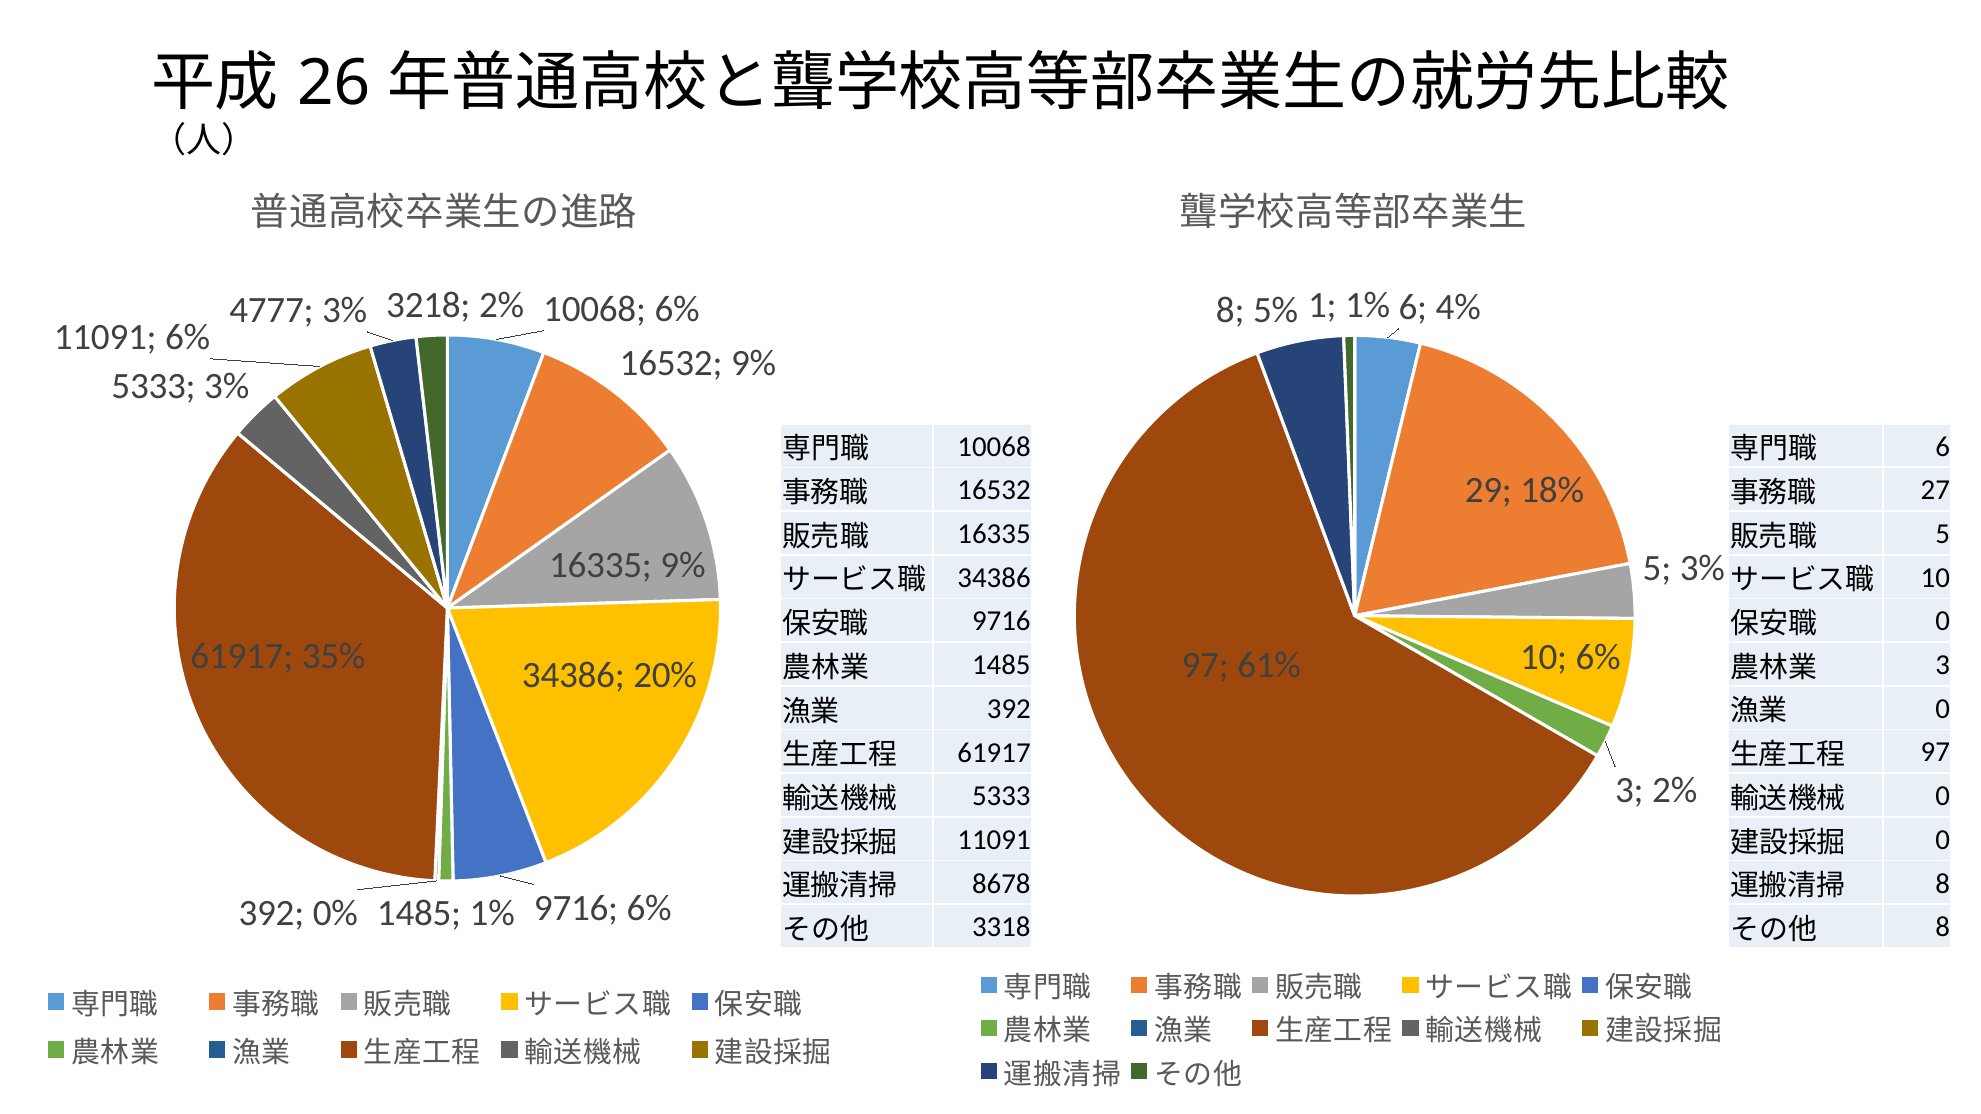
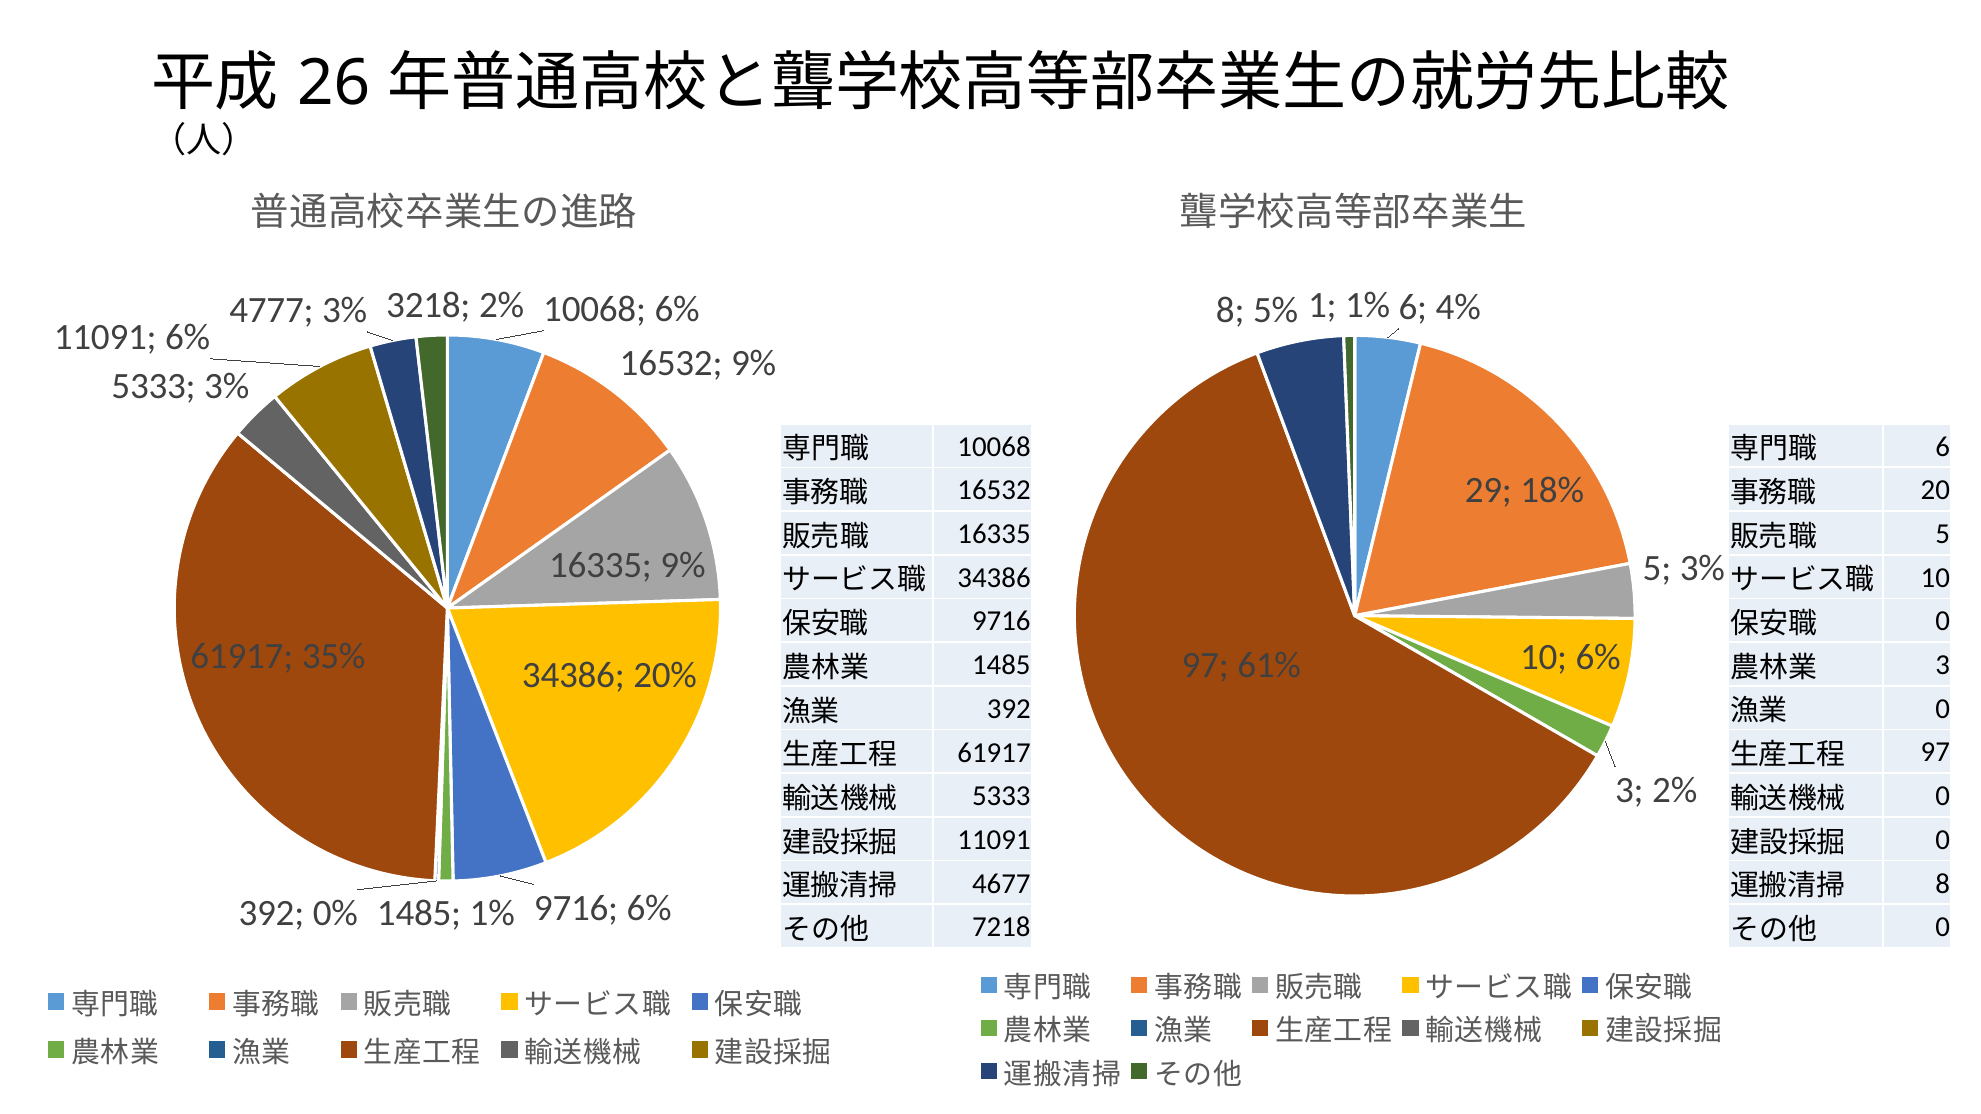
27: 27 -> 20 (1935, 490)
8678: 8678 -> 4677 (1001, 884)
3318: 3318 -> 7218 (1001, 927)
8: 8 -> 0 (1943, 927)
